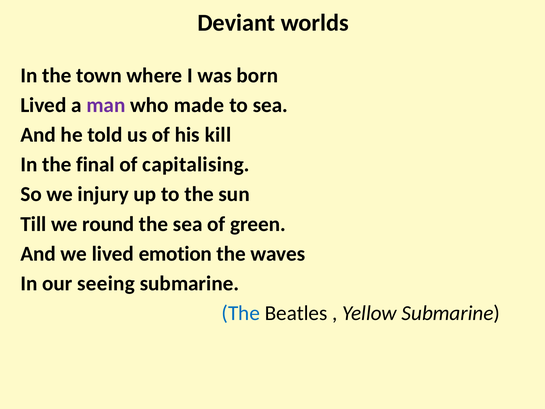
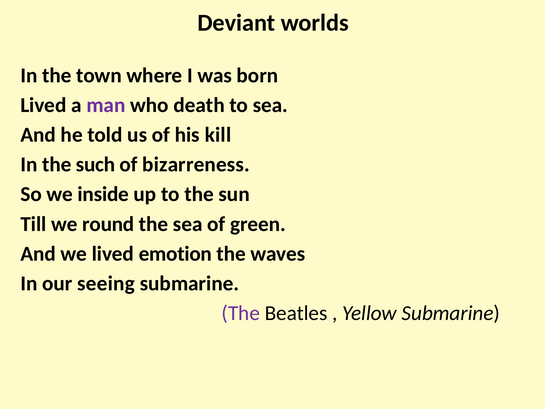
made: made -> death (199, 105)
final: final -> such (96, 164)
capitalising: capitalising -> bizarreness (196, 164)
injury: injury -> inside (103, 194)
The colour: blue -> purple (241, 313)
